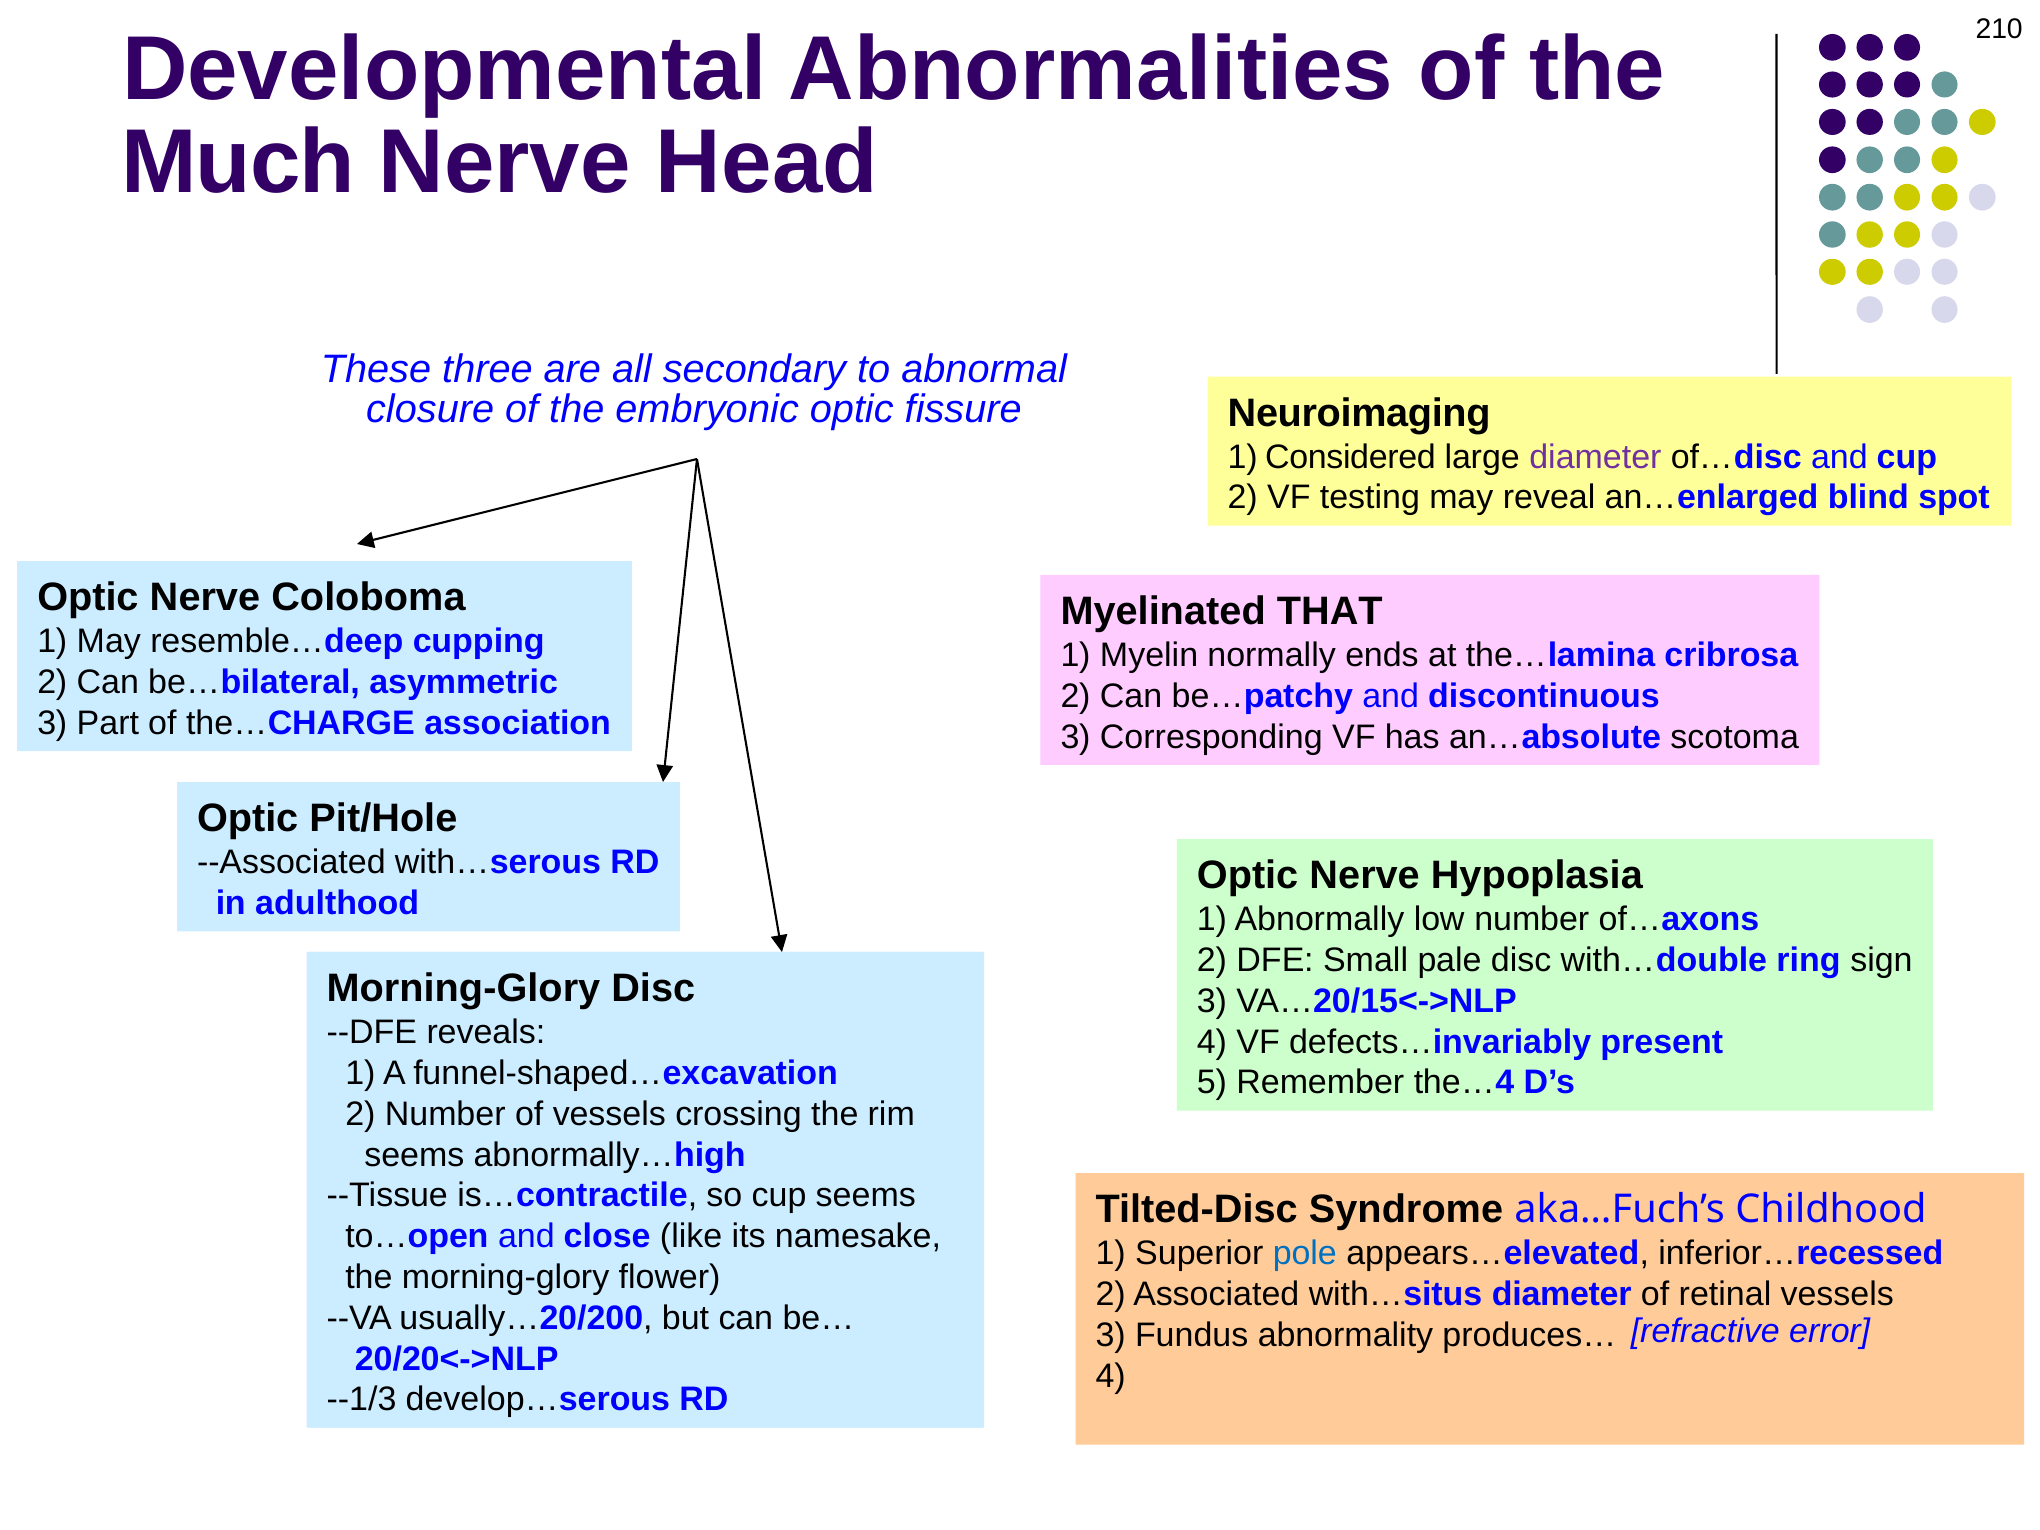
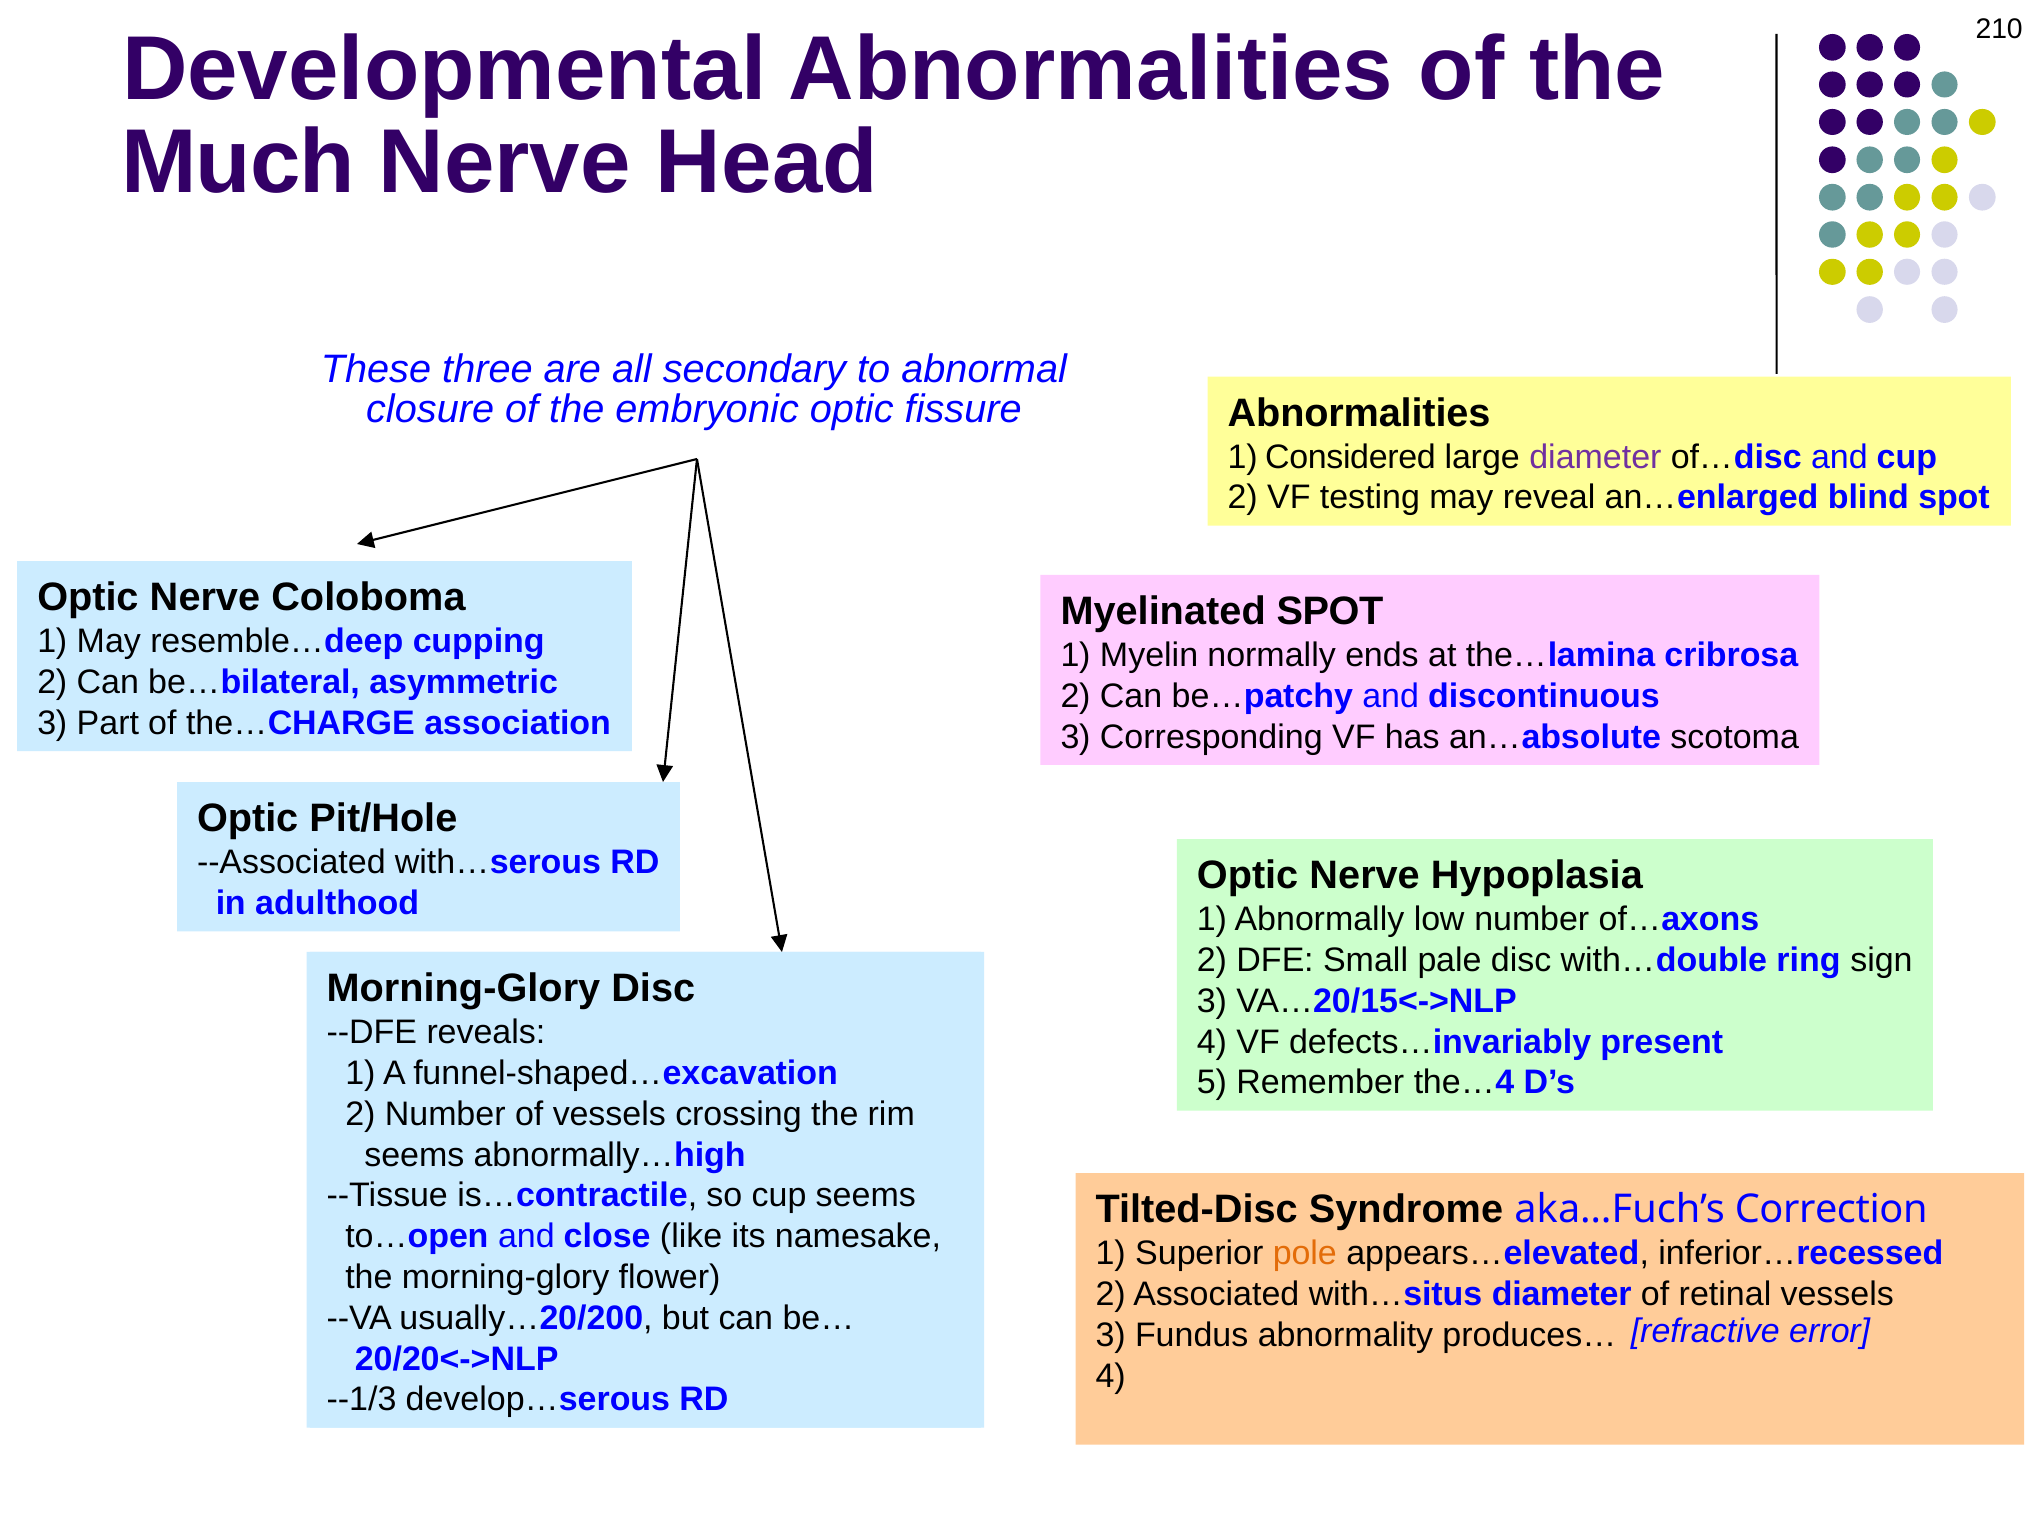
Neuroimaging: Neuroimaging -> Abnormalities (1359, 413)
Myelinated THAT: THAT -> SPOT (1330, 611)
Childhood: Childhood -> Correction (1831, 1210)
pole colour: blue -> orange (1305, 1253)
